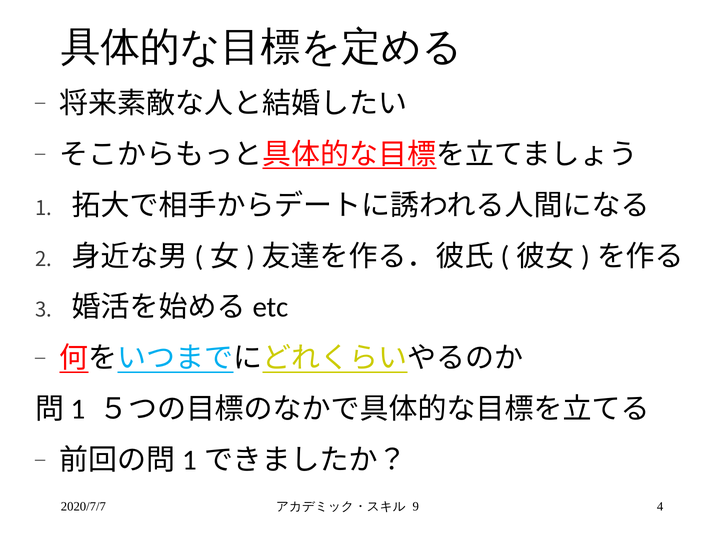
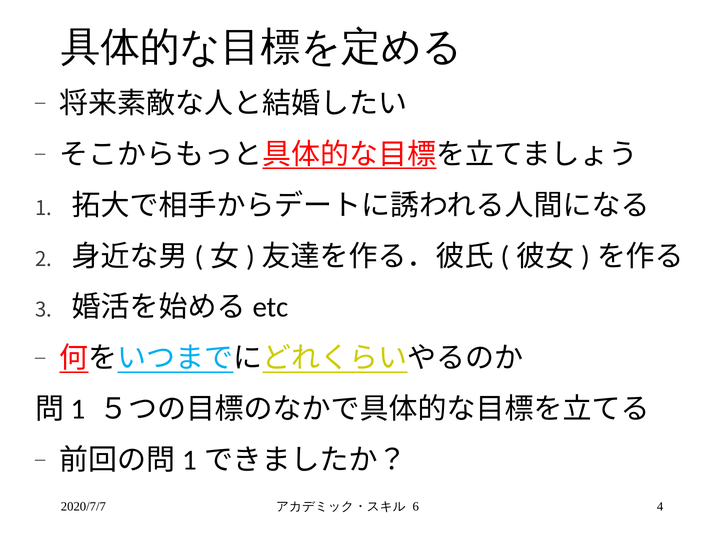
9: 9 -> 6 (416, 506)
